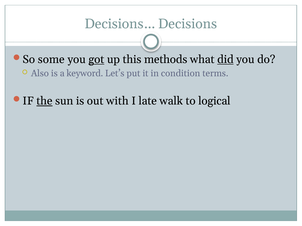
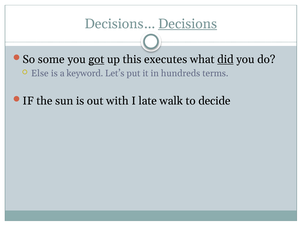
Decisions underline: none -> present (188, 24)
methods: methods -> executes (166, 60)
Also: Also -> Else (40, 74)
condition: condition -> hundreds (181, 74)
the underline: present -> none (44, 101)
logical: logical -> decide (214, 101)
